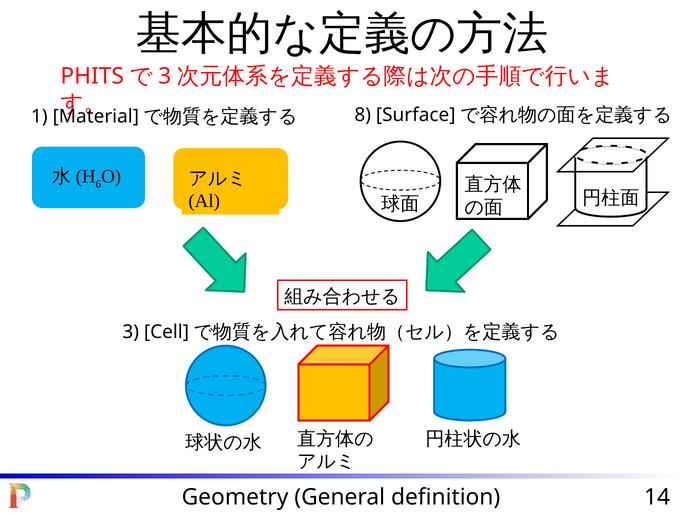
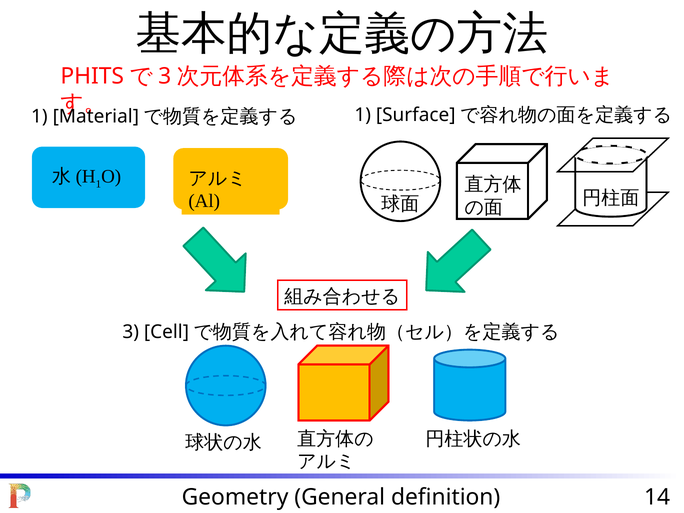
8: 8 -> 1 (363, 115)
6: 6 -> 1 (98, 184)
